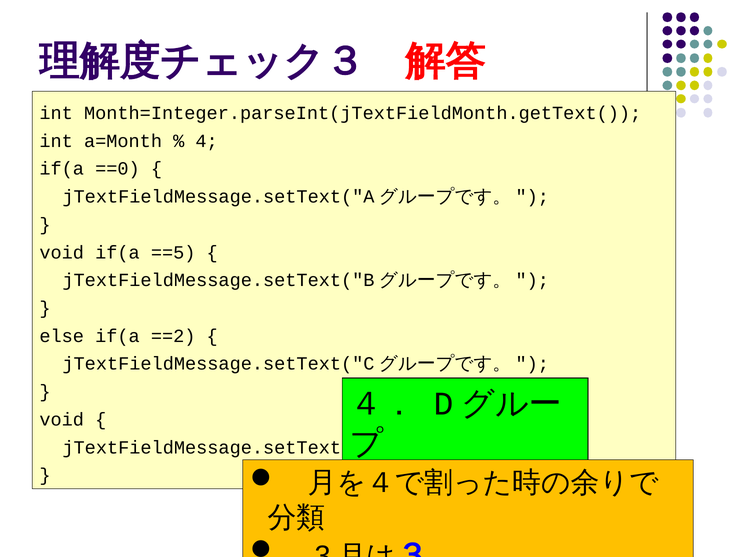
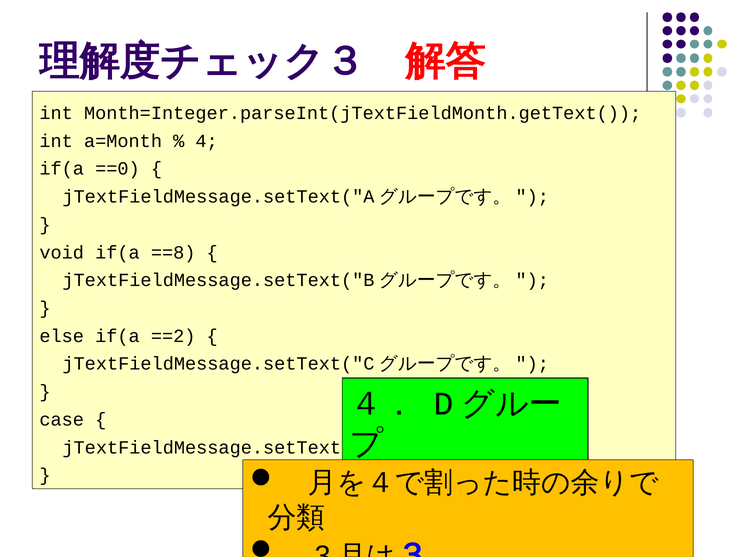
==5: ==5 -> ==8 (173, 252)
void: void -> case (62, 420)
